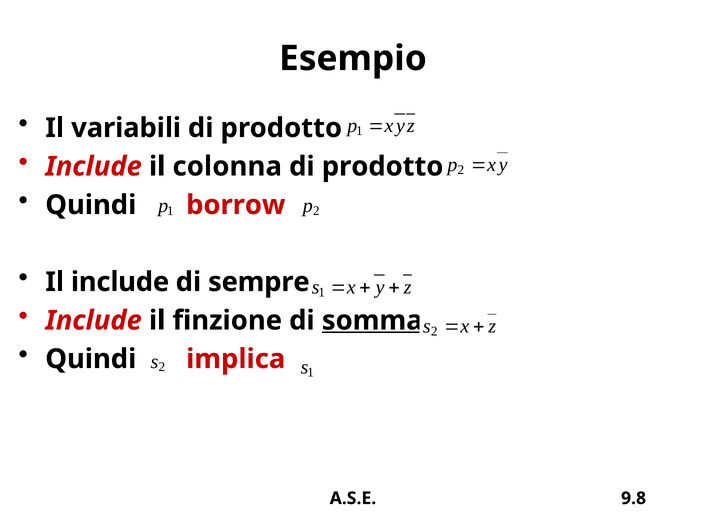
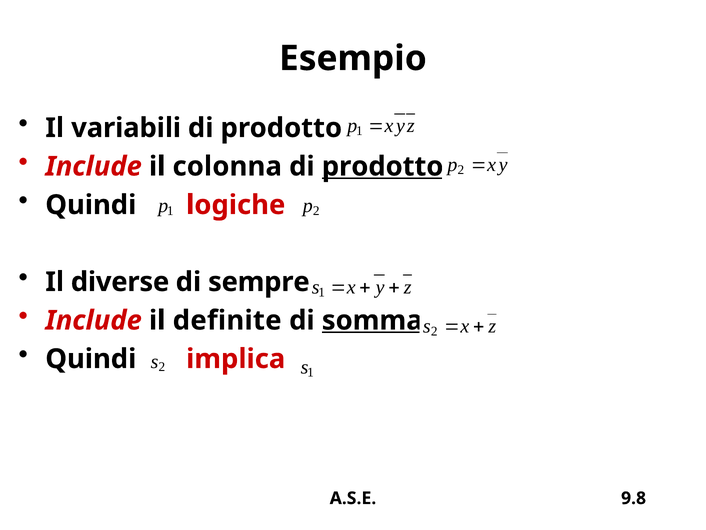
prodotto underline: none -> present (383, 166)
borrow: borrow -> logiche (236, 205)
Il include: include -> diverse (120, 282)
finzione: finzione -> definite (227, 320)
